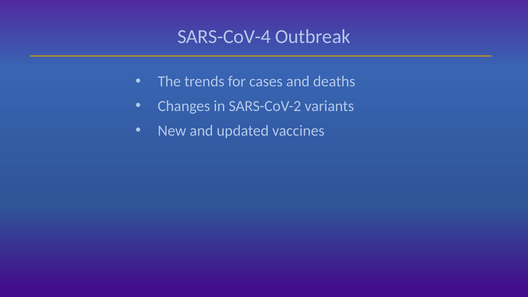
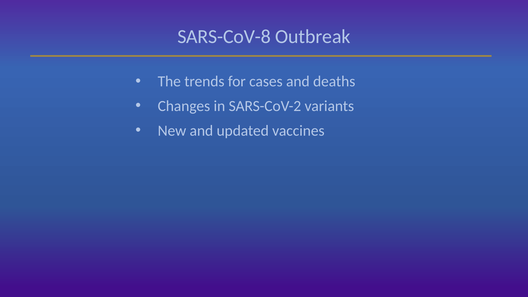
SARS-CoV-4: SARS-CoV-4 -> SARS-CoV-8 (224, 37)
